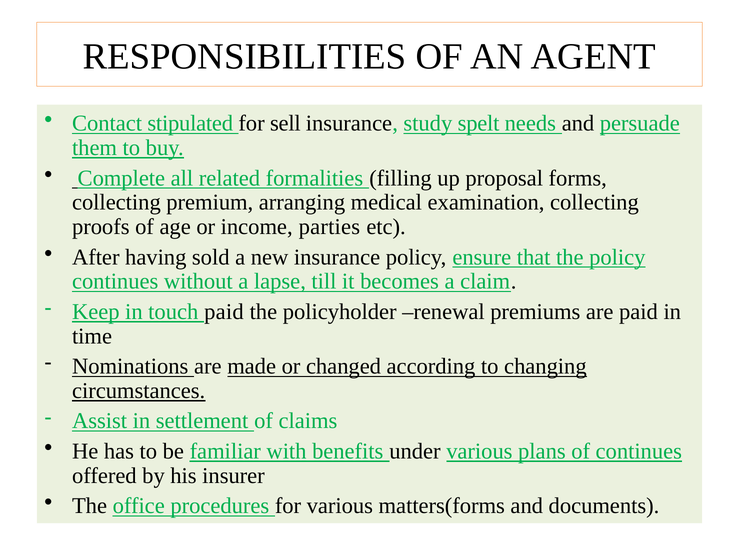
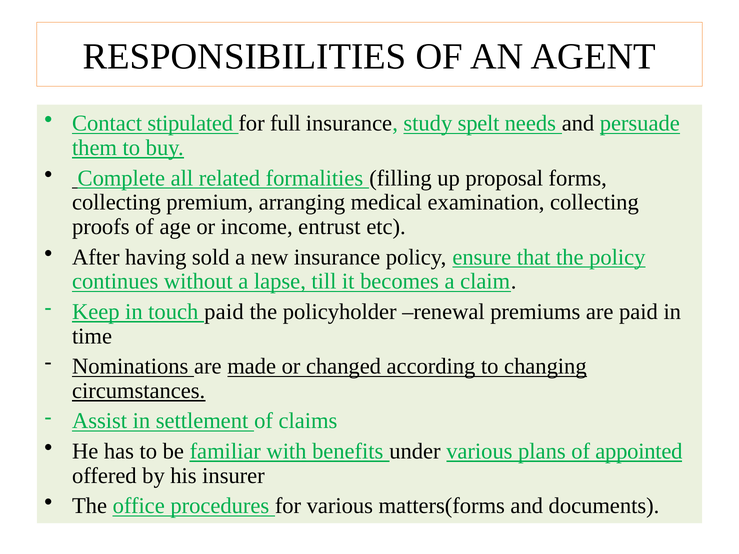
sell: sell -> full (285, 124)
parties: parties -> entrust (329, 227)
of continues: continues -> appointed (639, 452)
